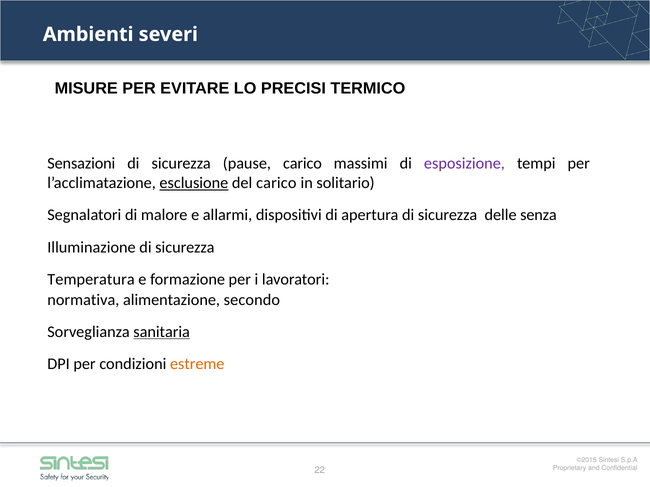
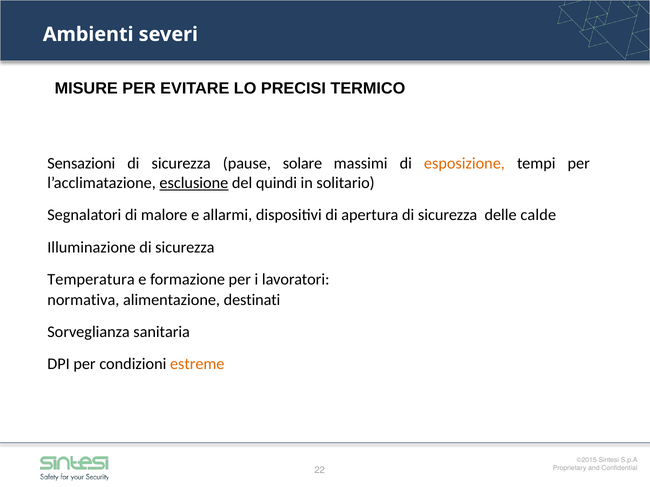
pause carico: carico -> solare (302, 164)
esposizione colour: purple -> orange (464, 164)
del carico: carico -> quindi (276, 183)
senza: senza -> calde (538, 215)
secondo: secondo -> destinati (252, 300)
sanitaria underline: present -> none (162, 332)
